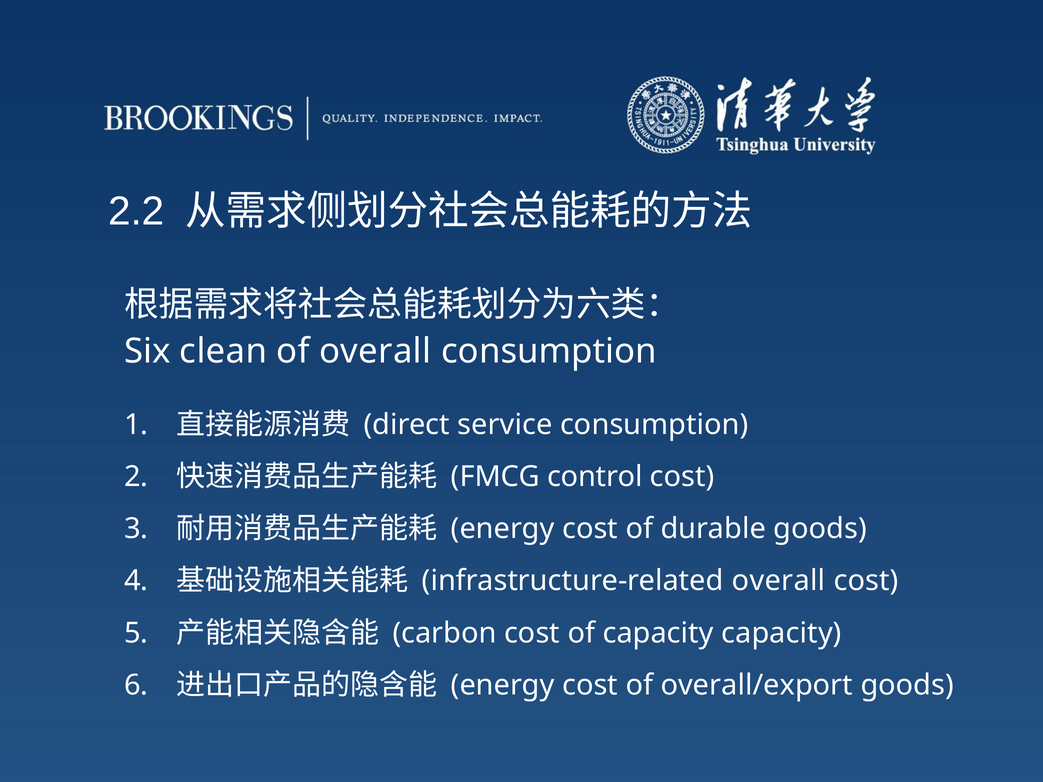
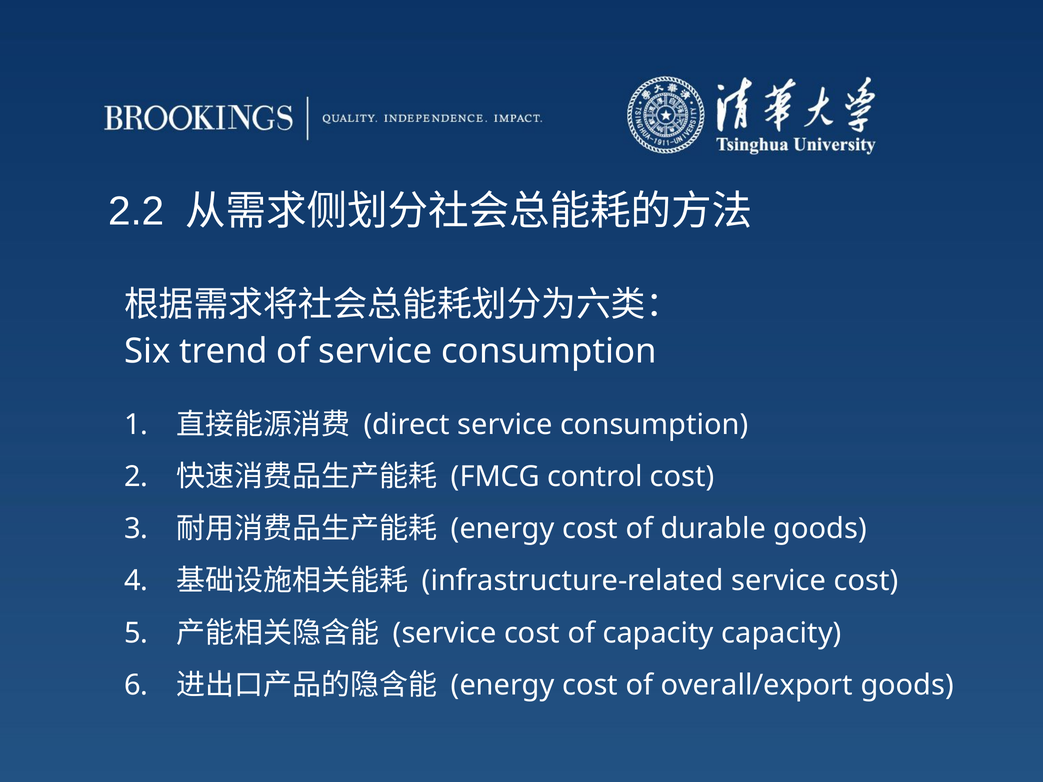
clean: clean -> trend (224, 351)
of overall: overall -> service (375, 351)
infrastructure-related overall: overall -> service (779, 581)
carbon: carbon -> service (445, 633)
